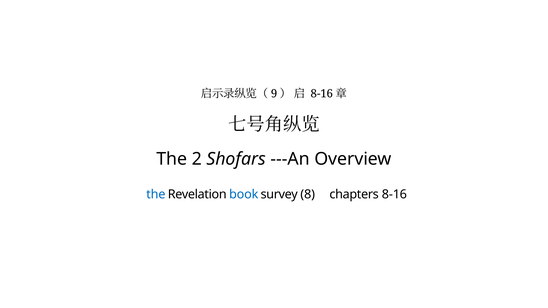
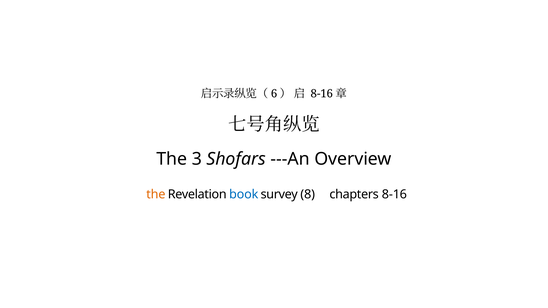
9: 9 -> 6 (274, 94)
2: 2 -> 3 (197, 159)
the colour: blue -> orange (156, 194)
